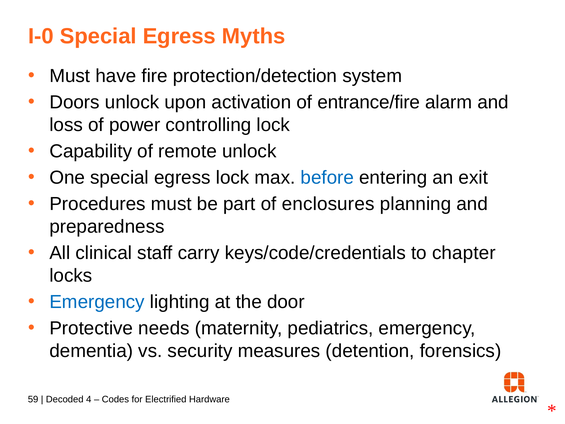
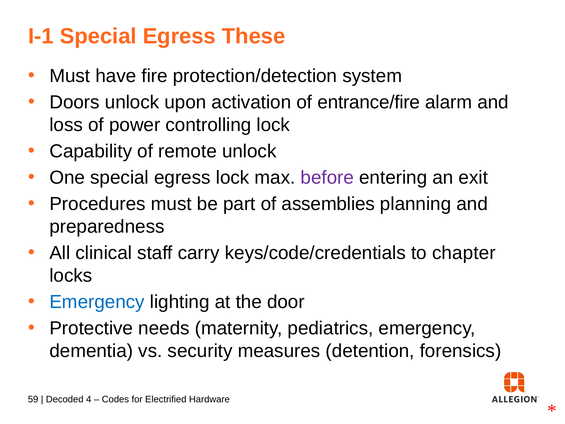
I-0: I-0 -> I-1 (41, 36)
Myths: Myths -> These (254, 36)
before colour: blue -> purple (327, 178)
enclosures: enclosures -> assemblies (328, 204)
